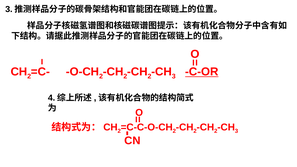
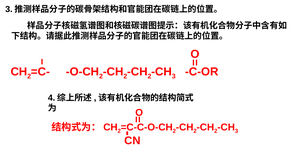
C-OR underline: present -> none (202, 72)
